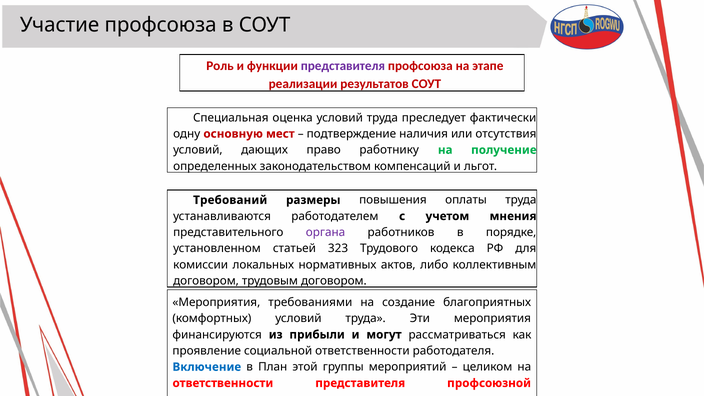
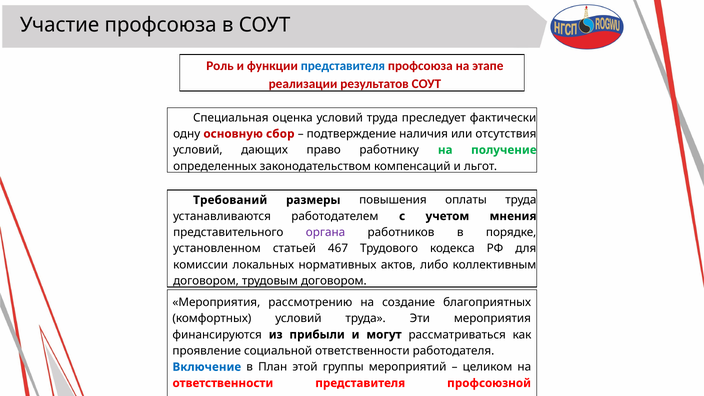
представителя colour: purple -> blue (343, 66)
мест: мест -> сбор (280, 134)
323: 323 -> 467 (338, 249)
требованиями: требованиями -> рассмотрению (310, 302)
